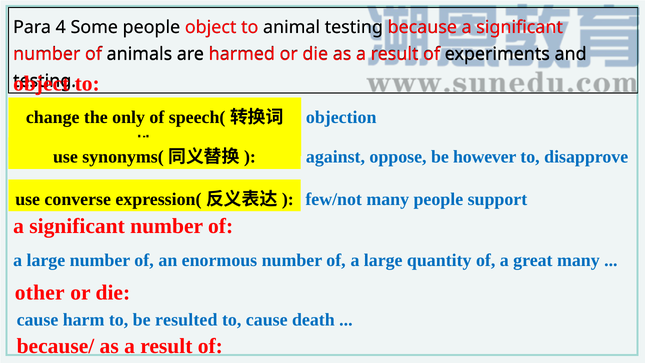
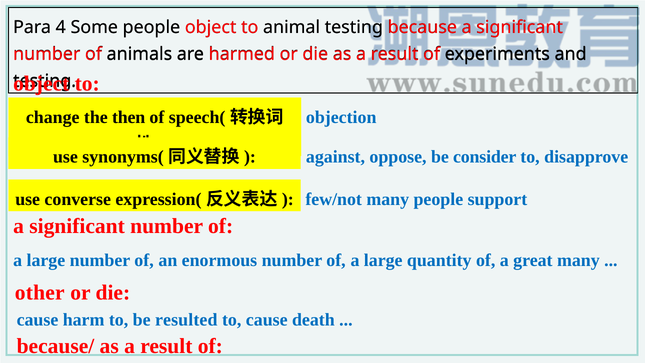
only: only -> then (129, 117)
however: however -> consider (485, 157)
